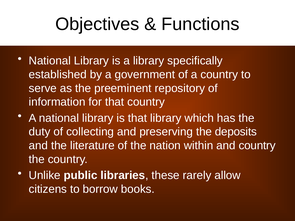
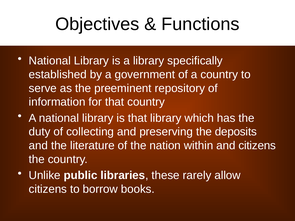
and country: country -> citizens (257, 146)
